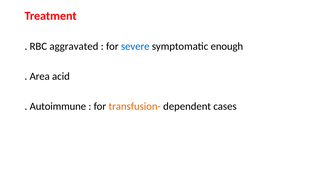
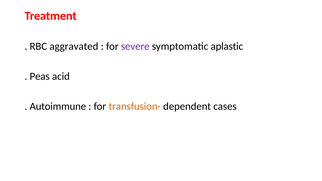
severe colour: blue -> purple (135, 46)
enough: enough -> aplastic (227, 46)
Area: Area -> Peas (40, 76)
